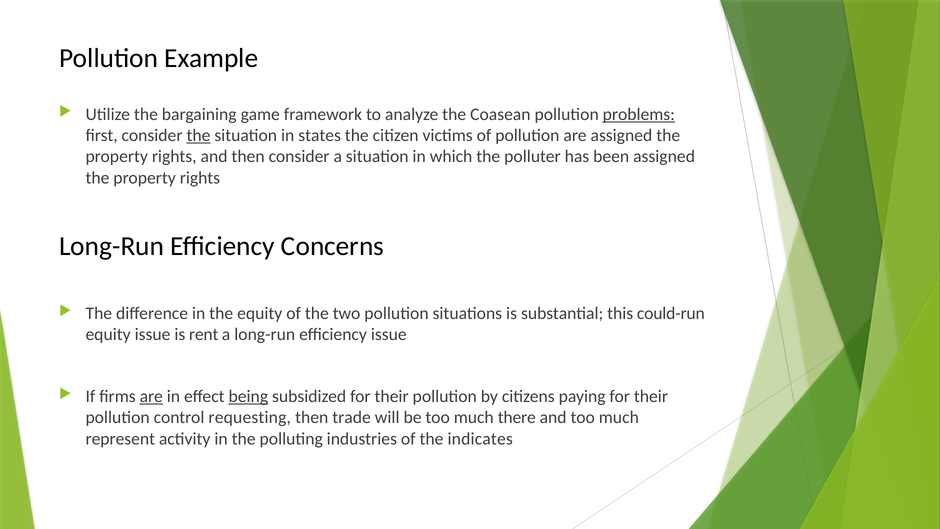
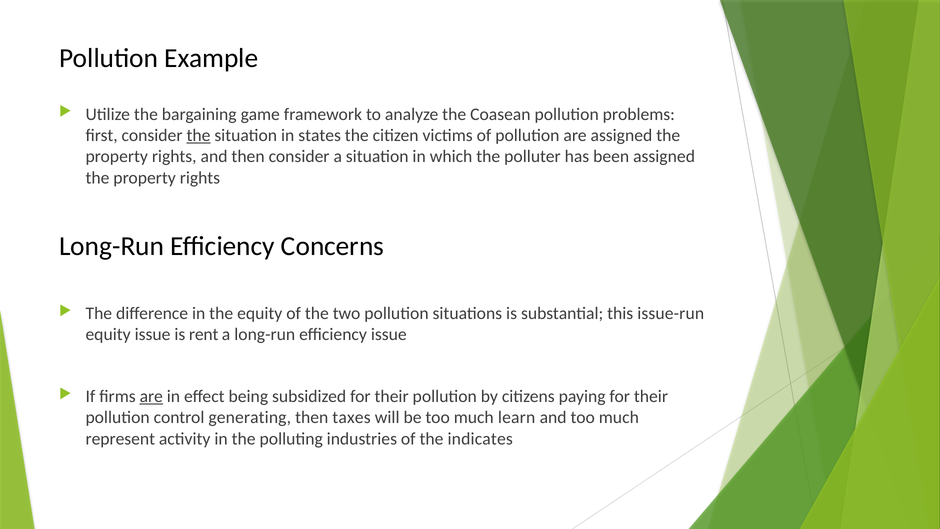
problems underline: present -> none (639, 114)
could-run: could-run -> issue-run (671, 313)
being underline: present -> none (248, 396)
requesting: requesting -> generating (250, 417)
trade: trade -> taxes (351, 417)
there: there -> learn (517, 417)
